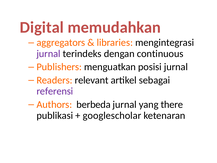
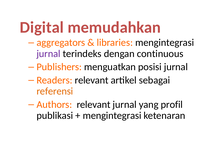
referensi colour: purple -> orange (55, 91)
Authors berbeda: berbeda -> relevant (94, 104)
there: there -> profil (172, 104)
googlescholar: googlescholar -> mengintegrasi (112, 115)
